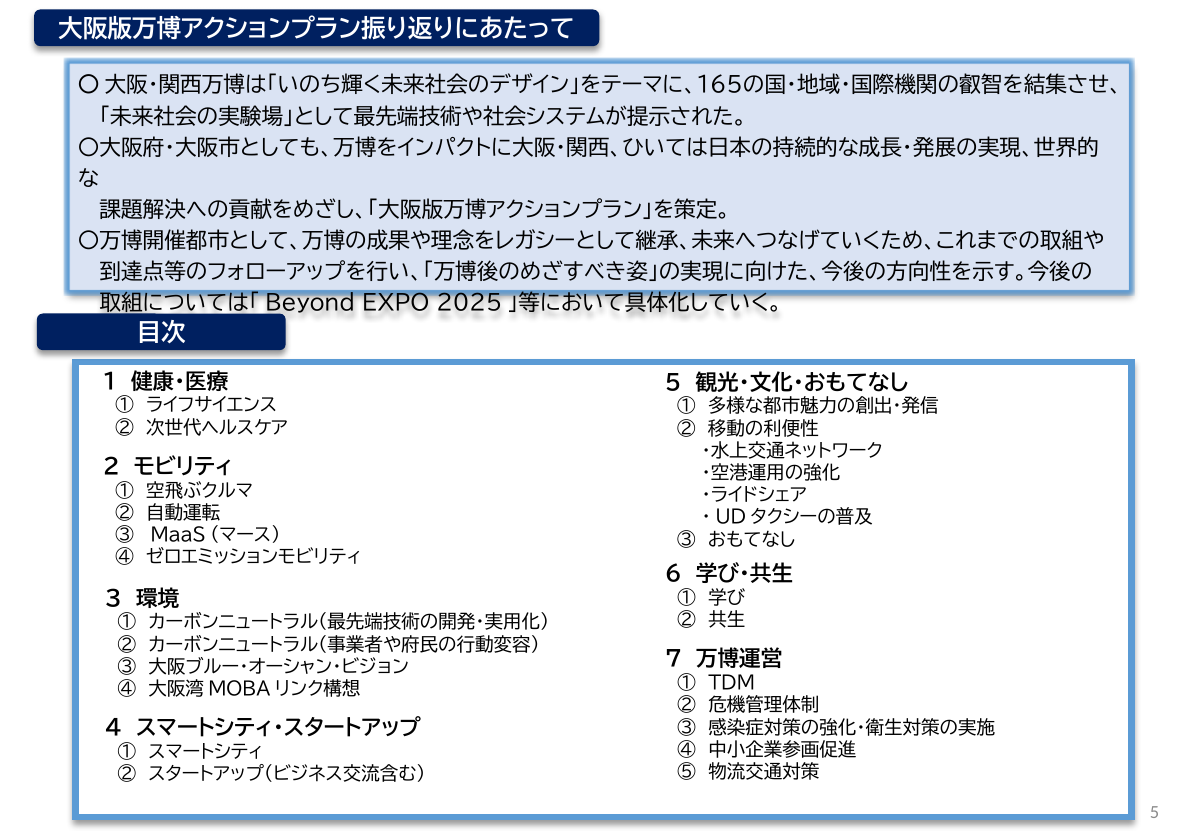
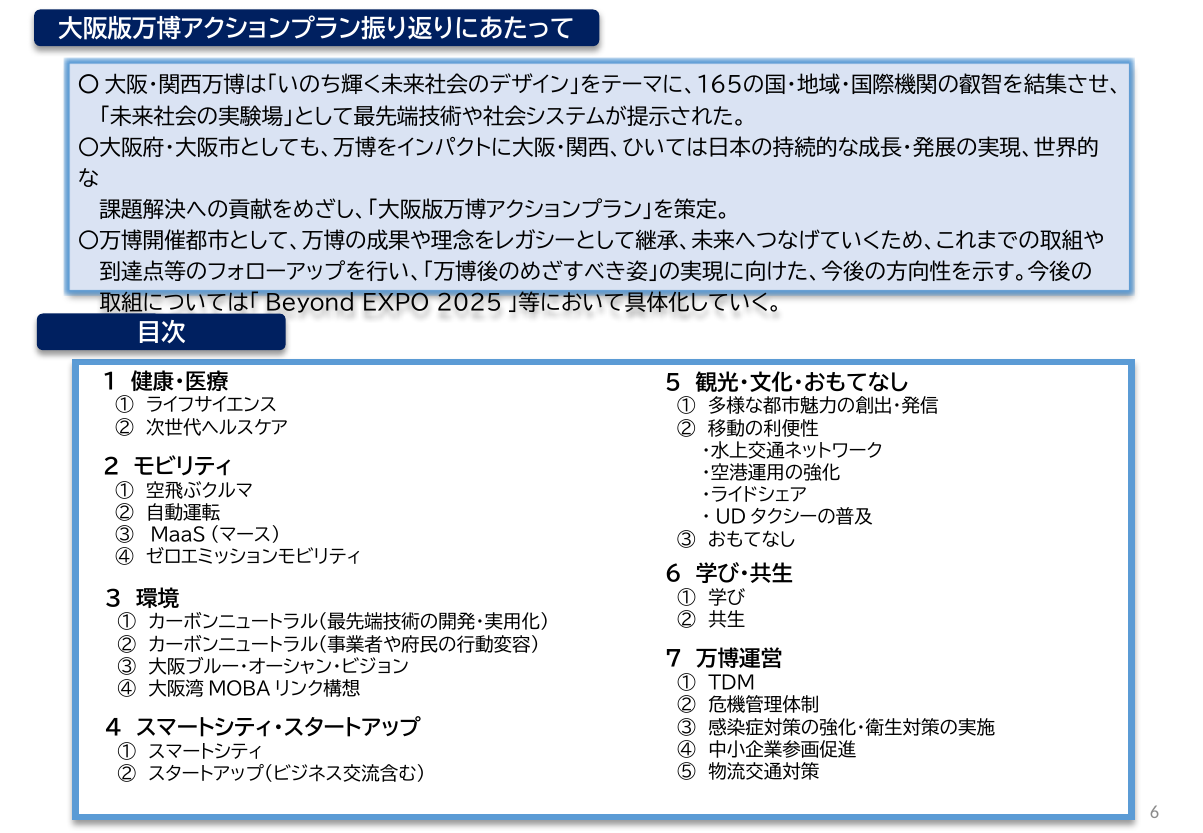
5: 5 -> 6 (1154, 812)
